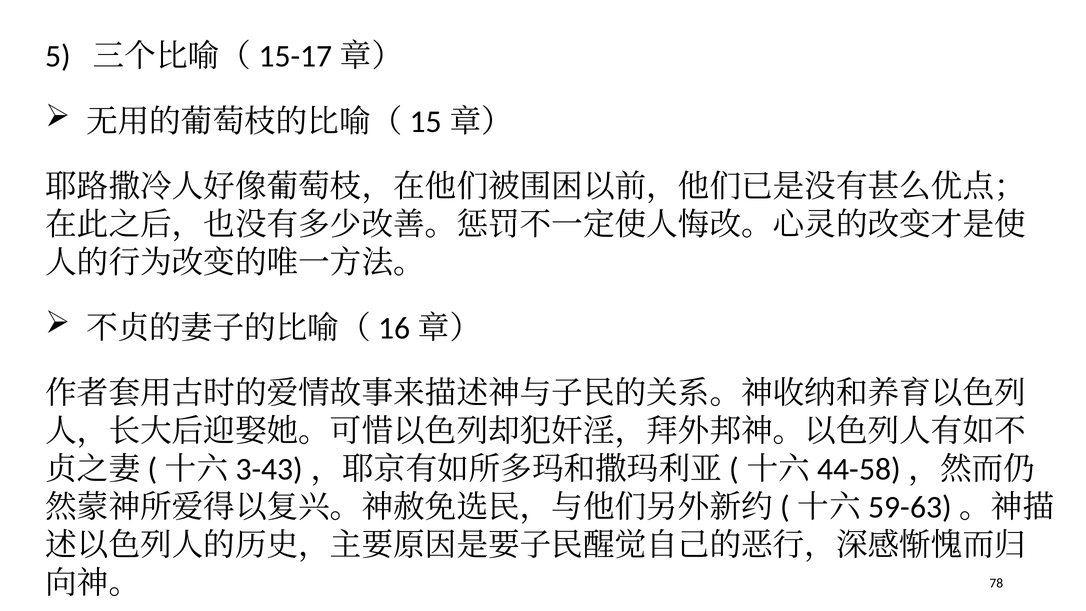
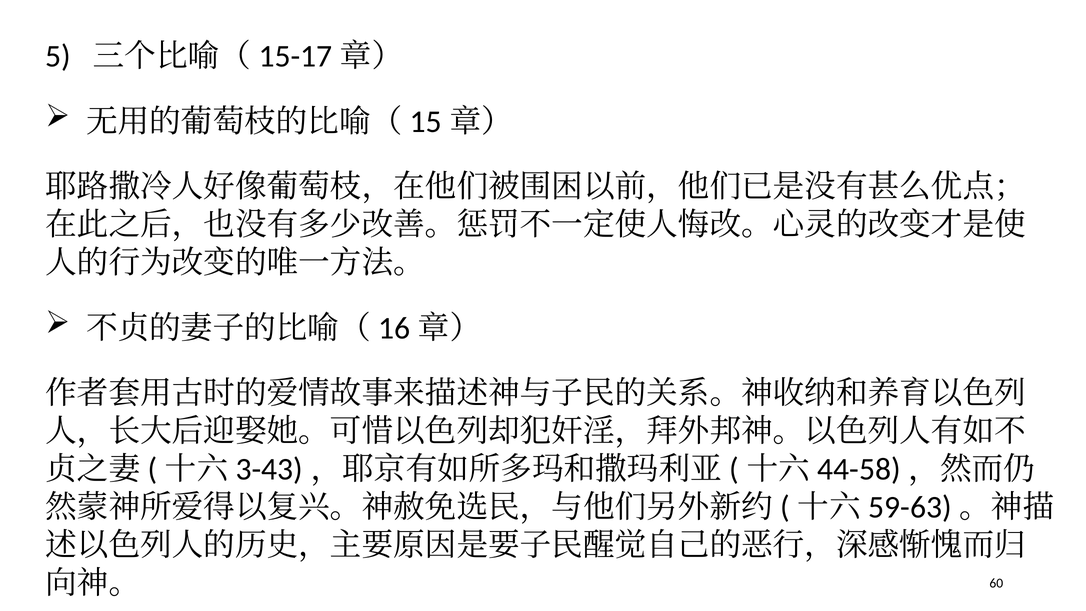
78: 78 -> 60 (996, 583)
